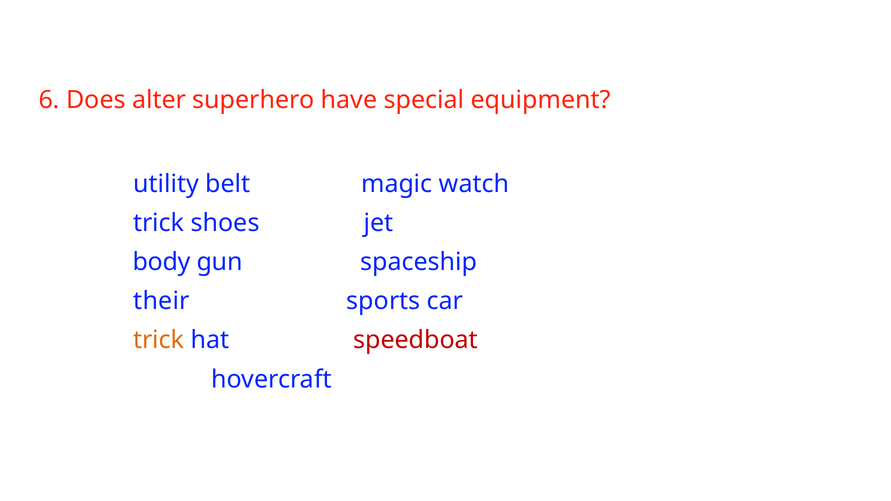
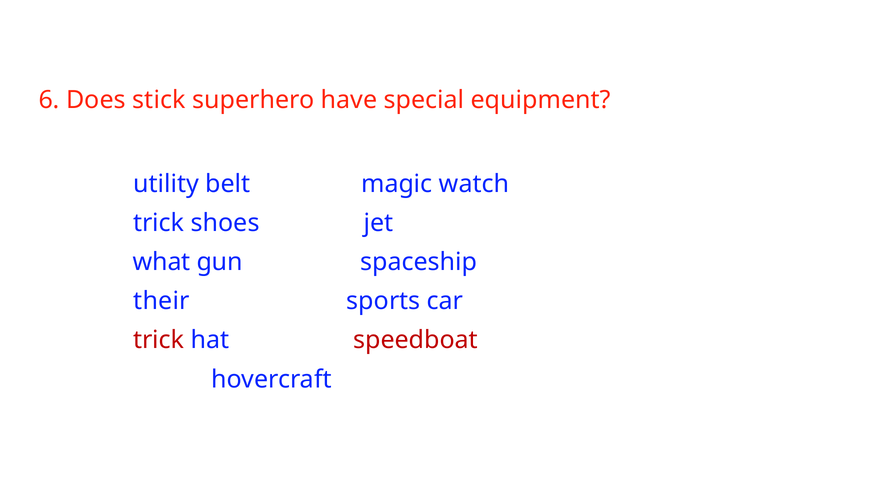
alter: alter -> stick (159, 100)
body: body -> what (162, 262)
trick colour: orange -> red (159, 340)
